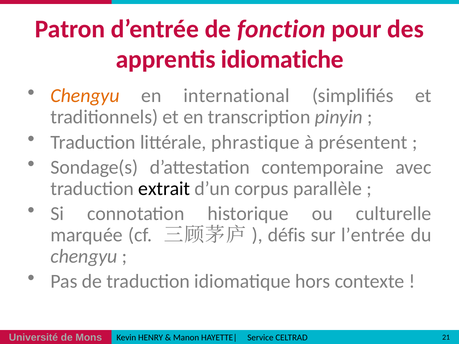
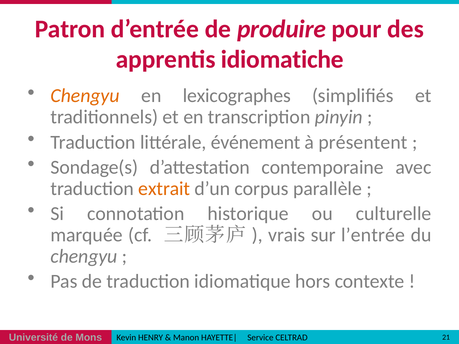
fonction: fonction -> produire (282, 29)
international: international -> lexicographes (237, 96)
phrastique: phrastique -> événement (256, 142)
extrait colour: black -> orange (164, 189)
défis: défis -> vrais (287, 235)
